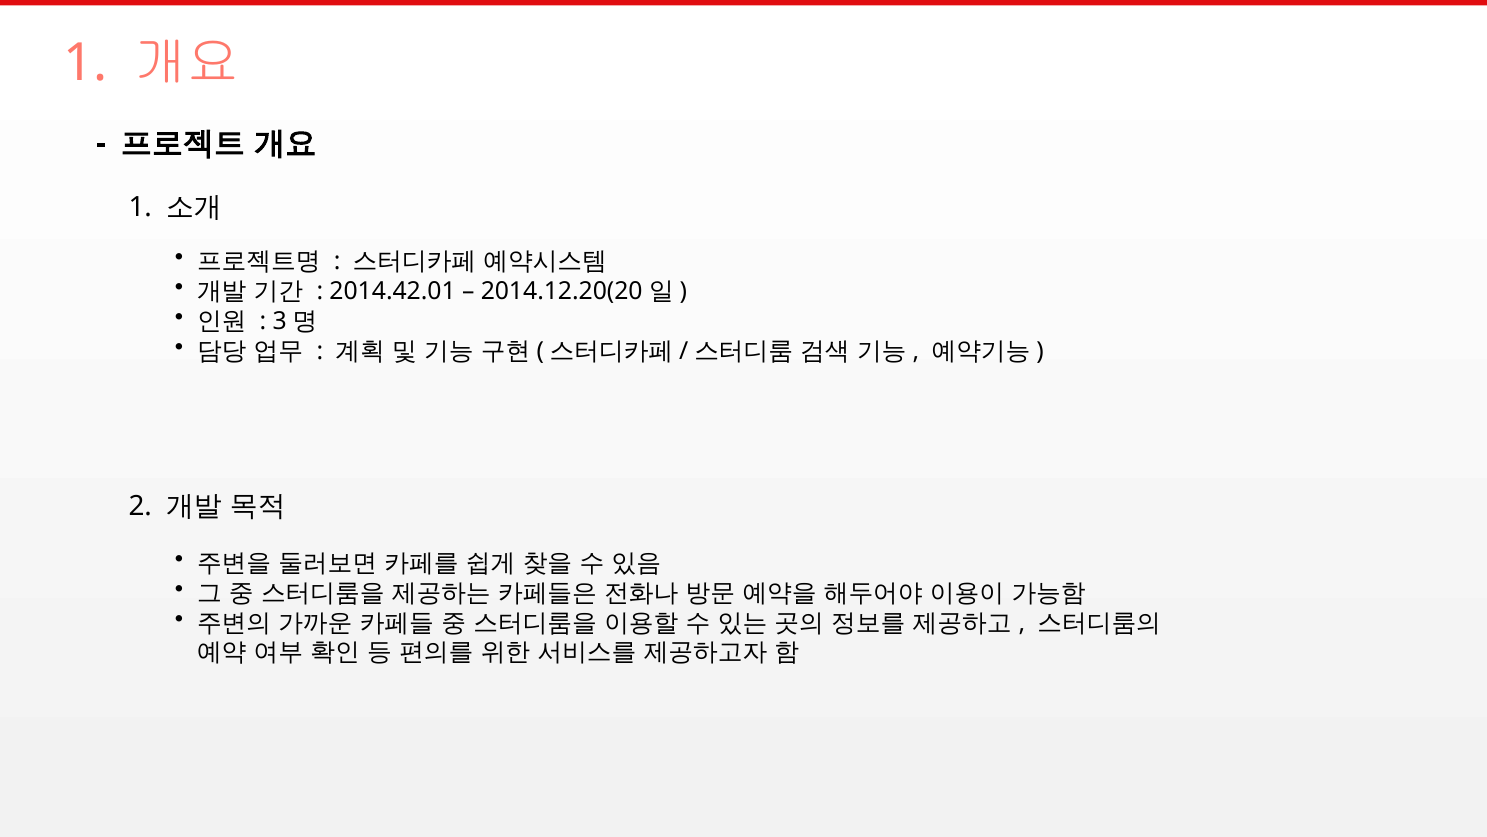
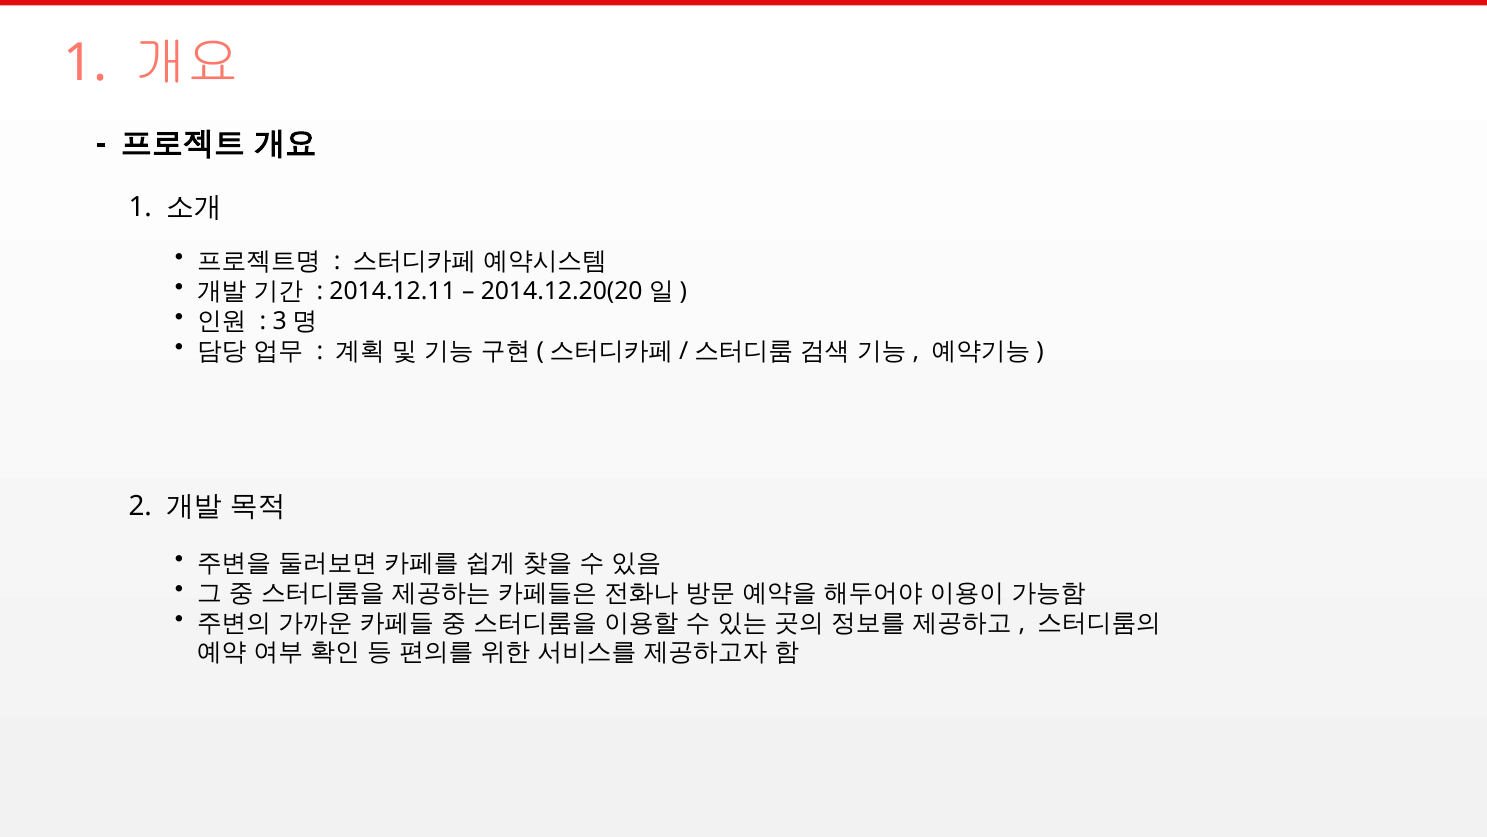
2014.42.01: 2014.42.01 -> 2014.12.11 (393, 291)
